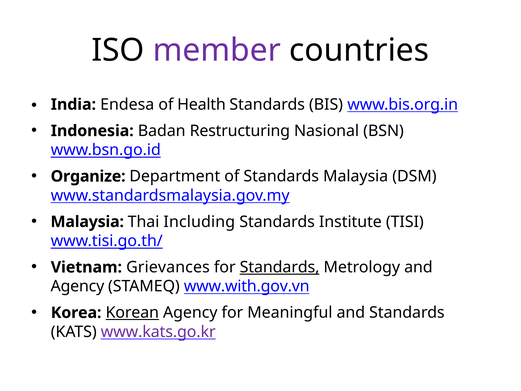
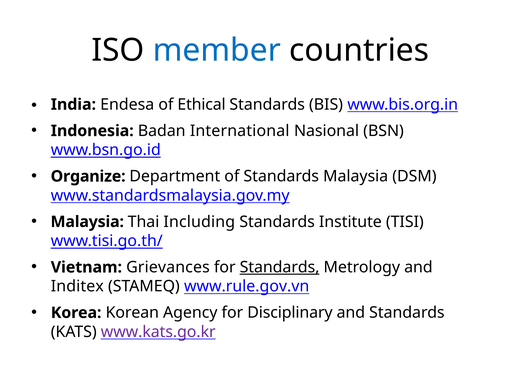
member colour: purple -> blue (217, 50)
Health: Health -> Ethical (202, 104)
Restructuring: Restructuring -> International (240, 131)
Agency: Agency -> Inditex (77, 286)
www.with.gov.vn: www.with.gov.vn -> www.rule.gov.vn (247, 286)
Korean underline: present -> none (132, 313)
Meaningful: Meaningful -> Disciplinary (290, 313)
